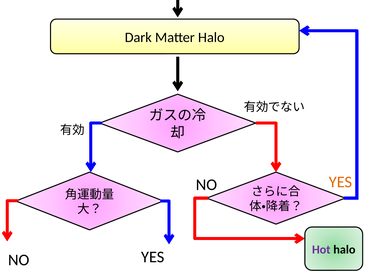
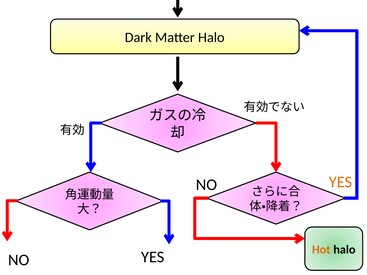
Hot colour: purple -> orange (321, 250)
